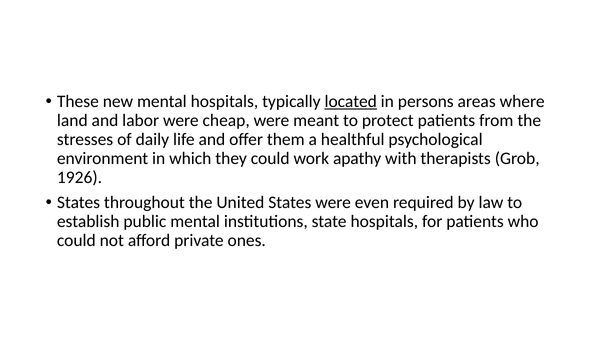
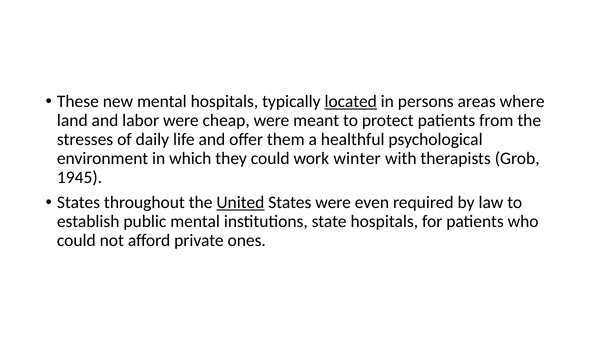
apathy: apathy -> winter (357, 158)
1926: 1926 -> 1945 (80, 177)
United underline: none -> present (240, 202)
